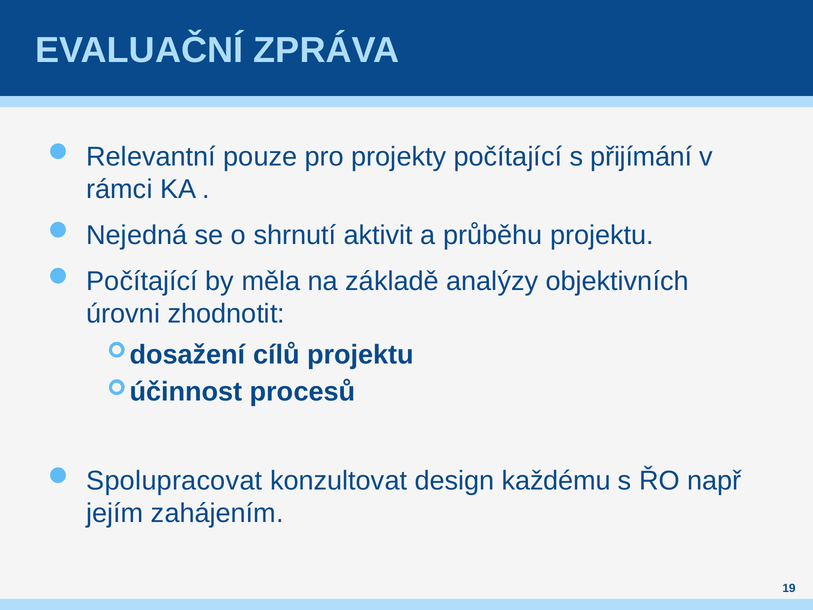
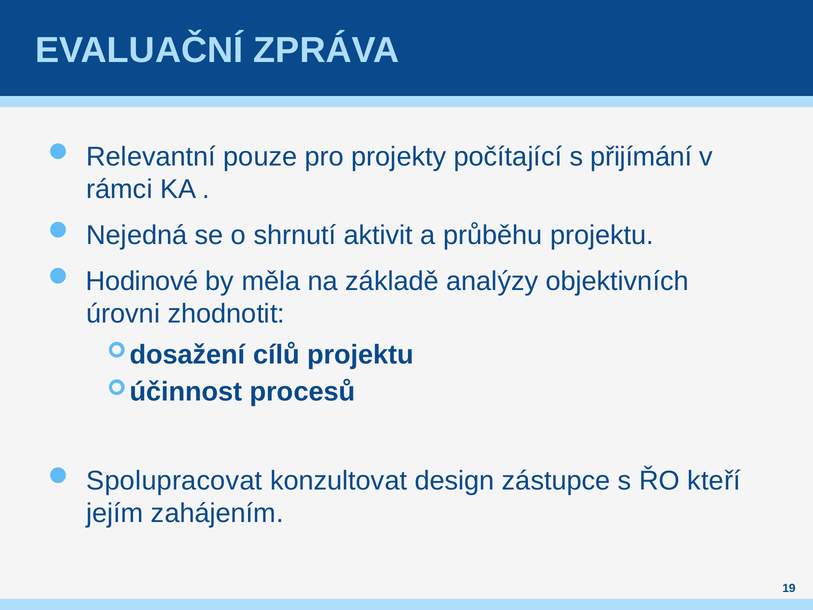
Počítající: Počítající -> Hodinové (142, 281)
každému: každému -> zástupce (556, 481)
např: např -> kteří (714, 481)
